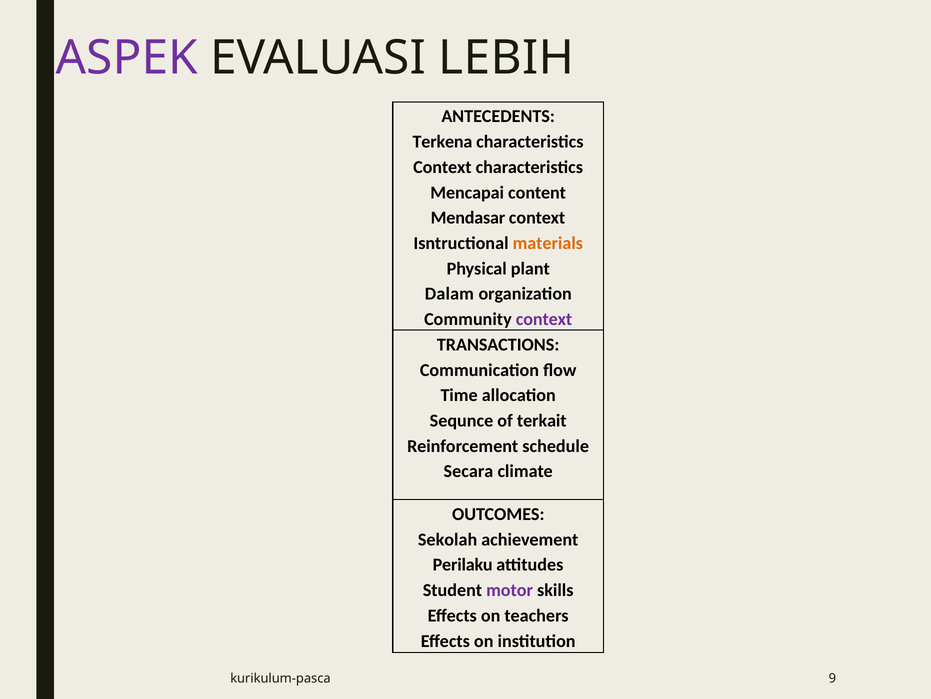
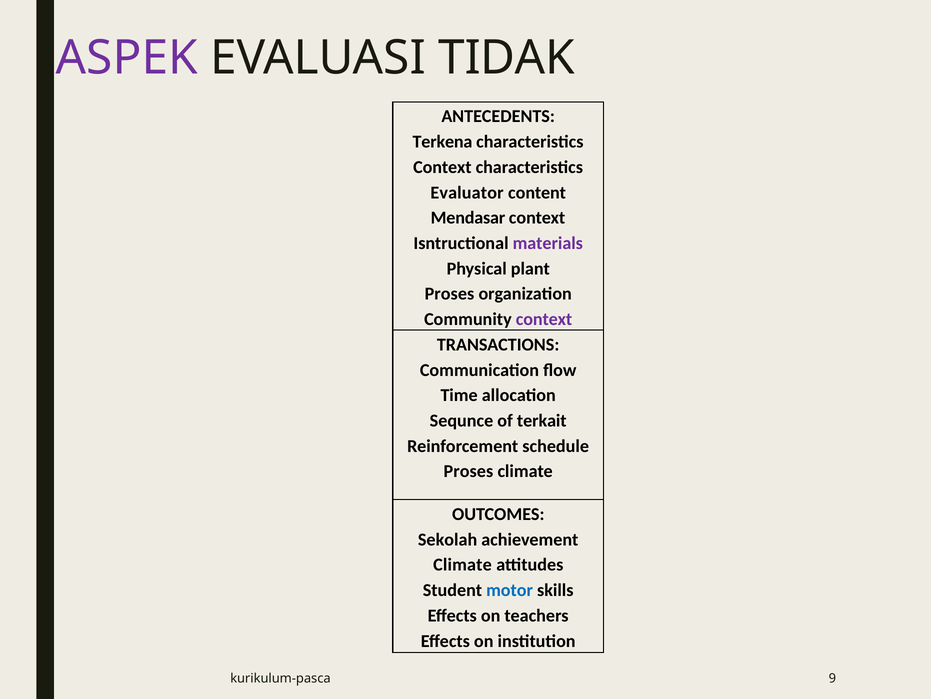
LEBIH: LEBIH -> TIDAK (507, 58)
Mencapai: Mencapai -> Evaluator (467, 192)
materials colour: orange -> purple (548, 243)
Dalam: Dalam -> Proses (449, 294)
Secara: Secara -> Proses (468, 471)
Perilaku: Perilaku -> Climate (462, 564)
motor colour: purple -> blue (510, 590)
